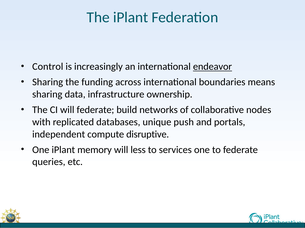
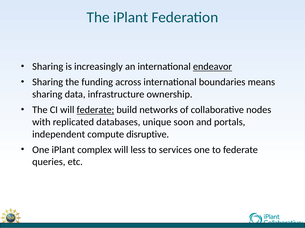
Control: Control -> Sharing (48, 67)
federate underline: none -> present (95, 110)
push: push -> soon (184, 122)
memory: memory -> complex (95, 150)
